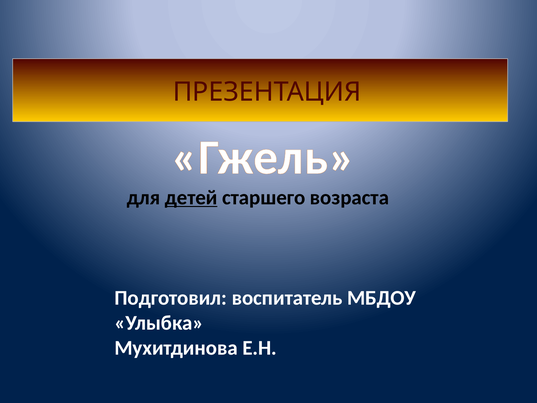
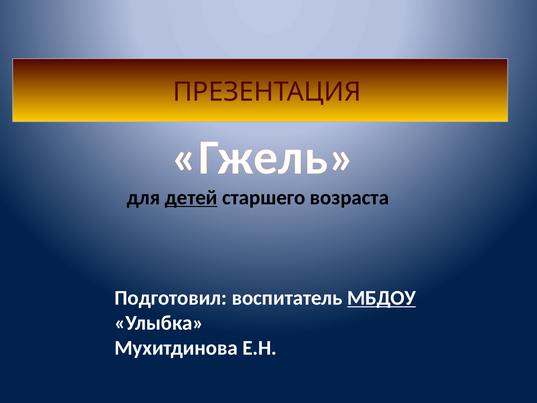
МБДОУ underline: none -> present (382, 298)
